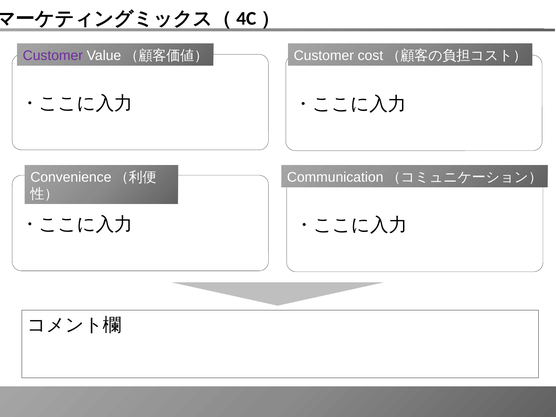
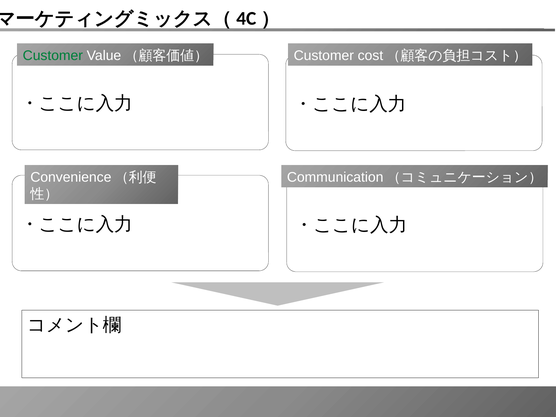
Customer colour: purple -> green (53, 55)
